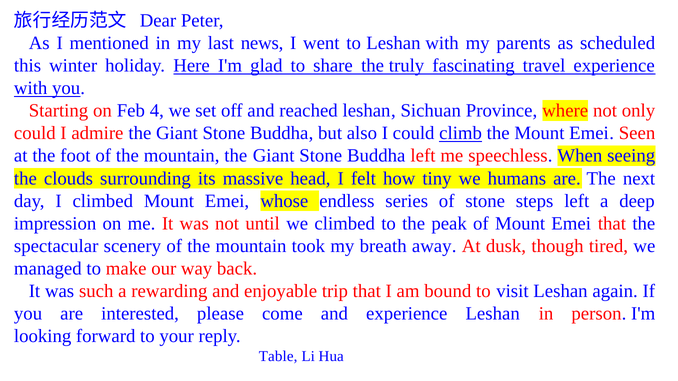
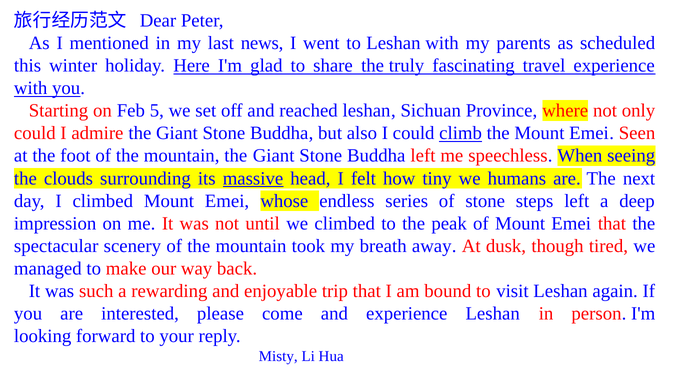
4: 4 -> 5 (157, 111)
massive underline: none -> present (253, 179)
Table: Table -> Misty (278, 357)
